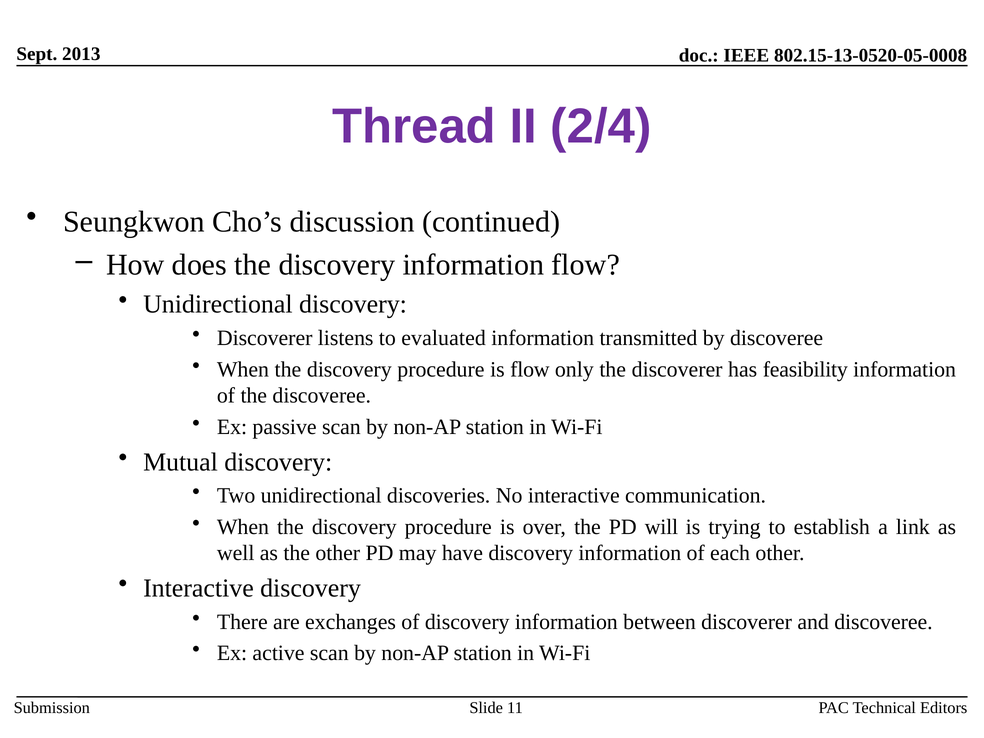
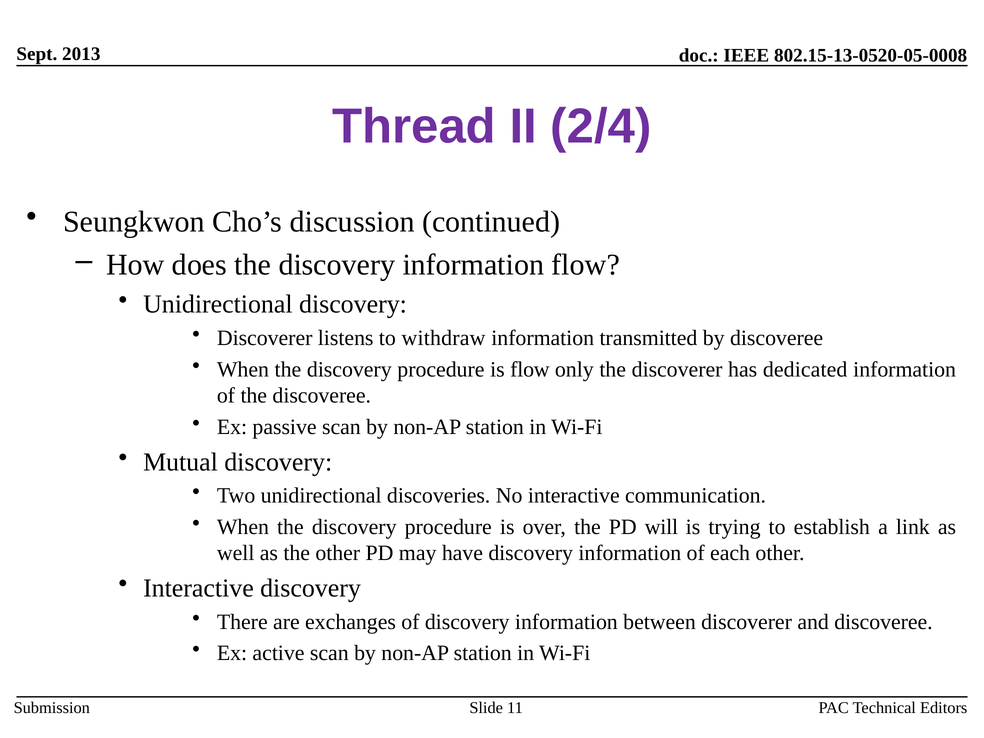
evaluated: evaluated -> withdraw (444, 338)
feasibility: feasibility -> dedicated (805, 369)
